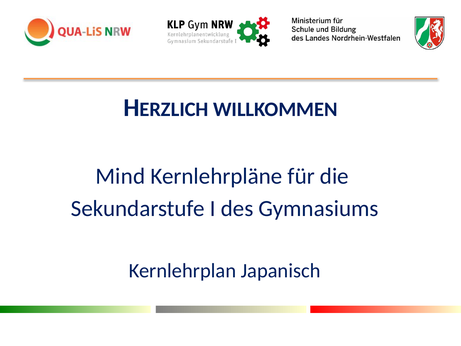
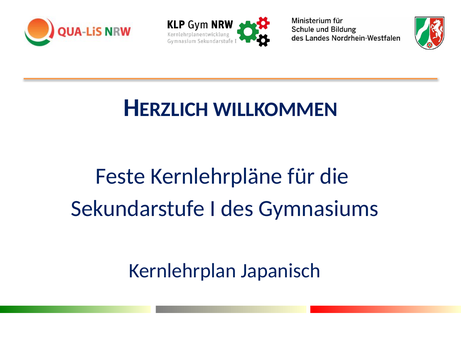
Mind: Mind -> Feste (120, 176)
